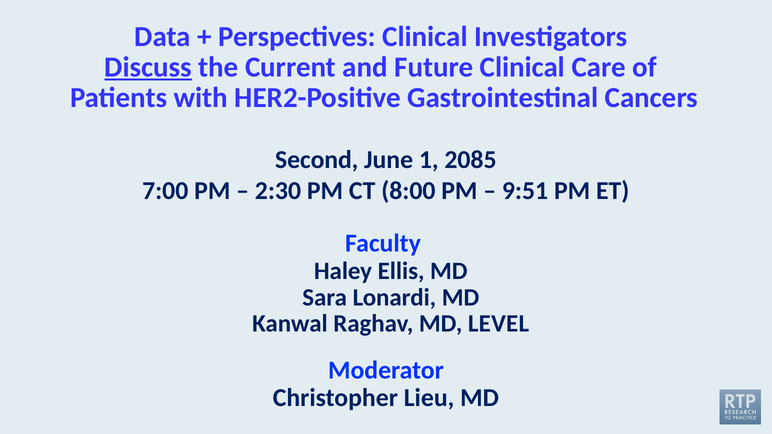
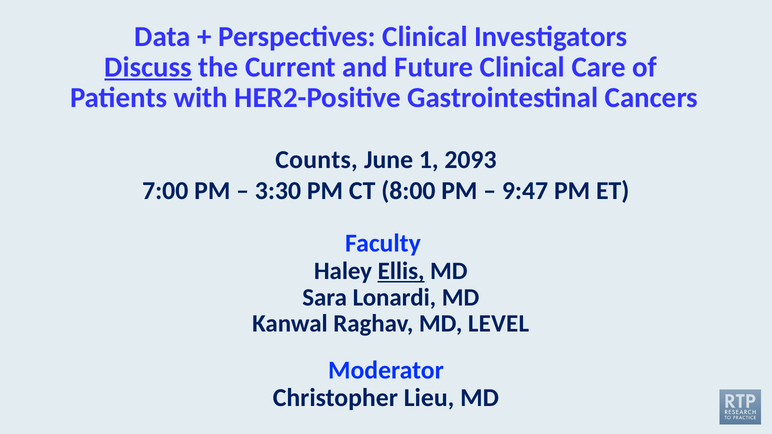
Second: Second -> Counts (317, 160)
2085: 2085 -> 2093 (470, 160)
2:30: 2:30 -> 3:30 (278, 191)
9:51: 9:51 -> 9:47 (525, 191)
Ellis underline: none -> present (401, 271)
